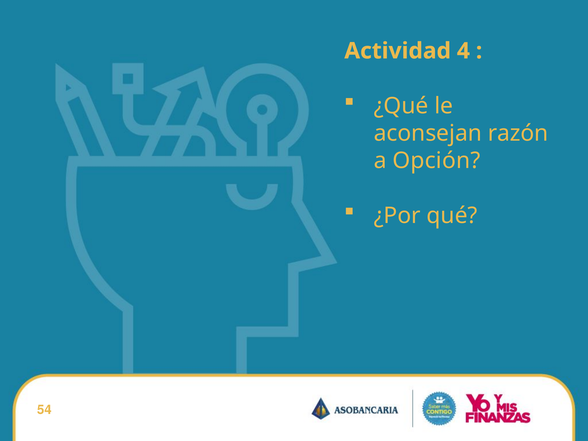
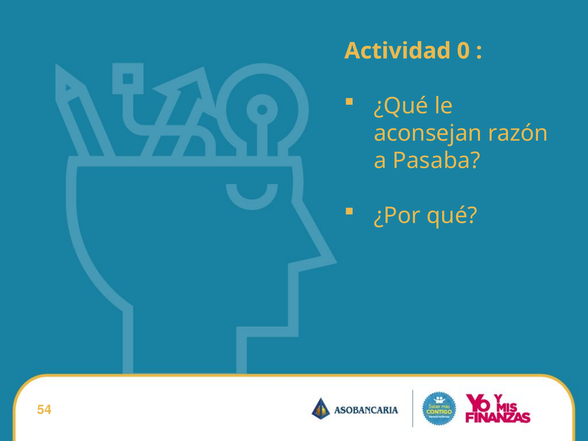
4: 4 -> 0 (463, 51)
Opción: Opción -> Pasaba (436, 161)
